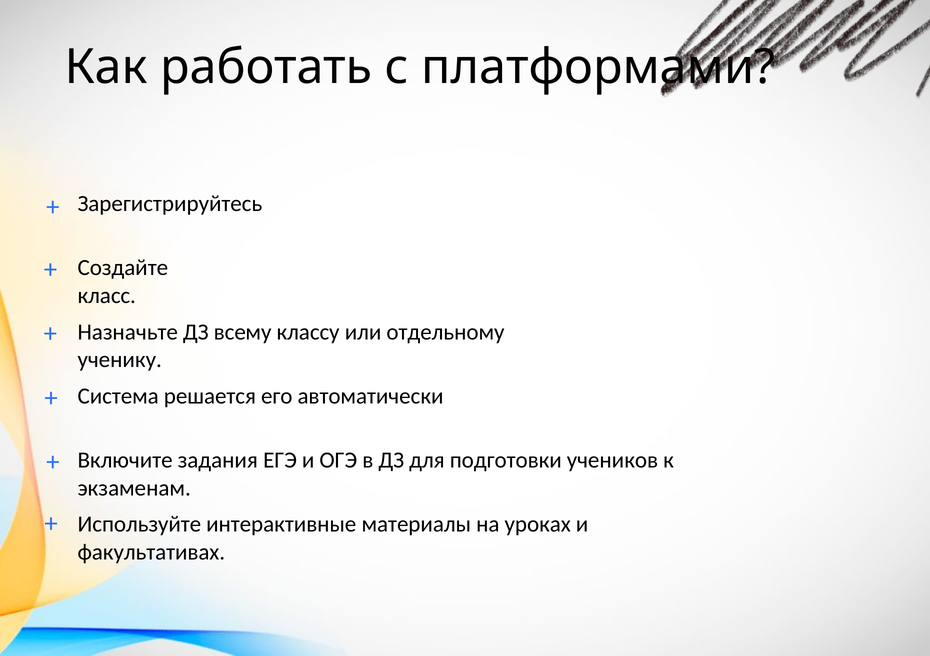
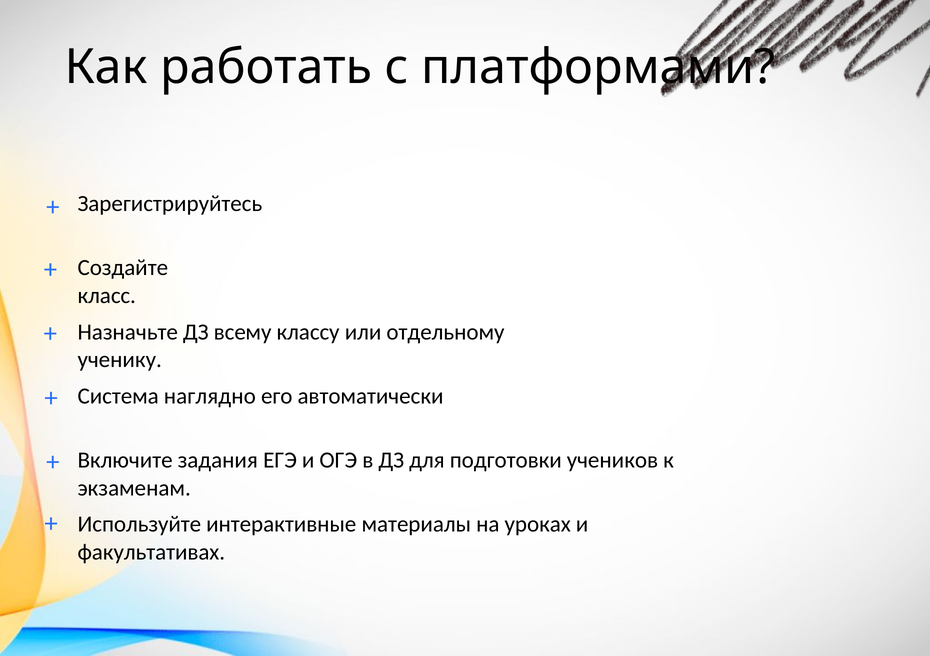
решается: решается -> наглядно (210, 396)
